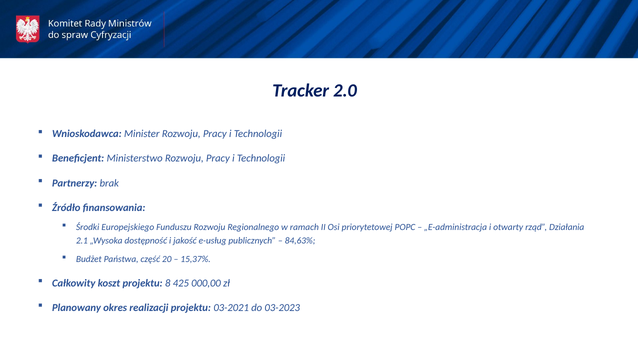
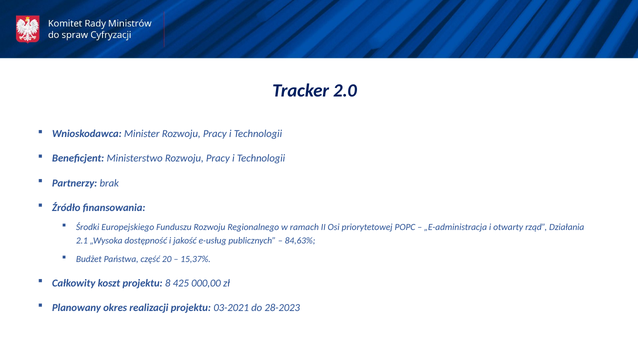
03-2023: 03-2023 -> 28-2023 (282, 308)
